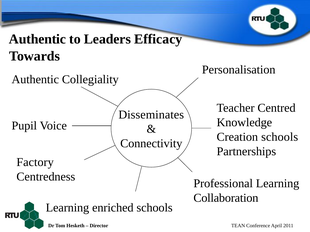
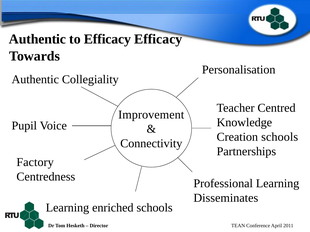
to Leaders: Leaders -> Efficacy (107, 39)
Disseminates: Disseminates -> Improvement (151, 115)
Collaboration: Collaboration -> Disseminates (226, 198)
